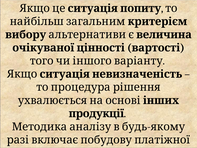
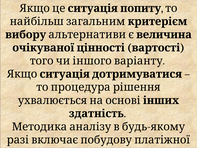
невизначеність: невизначеність -> дотримуватися (137, 74)
продукції: продукції -> здатність (96, 113)
